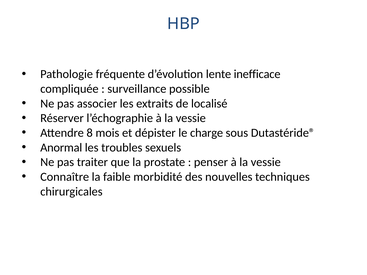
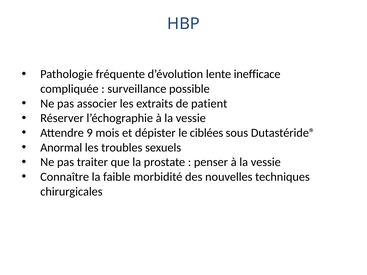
localisé: localisé -> patient (209, 104)
8: 8 -> 9 (90, 133)
charge: charge -> ciblées (207, 133)
